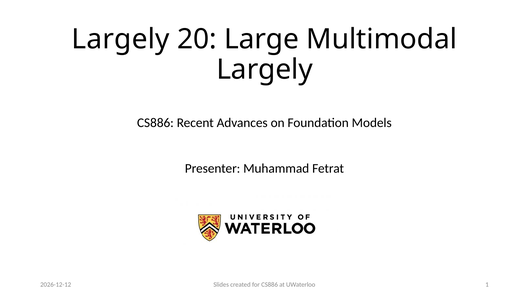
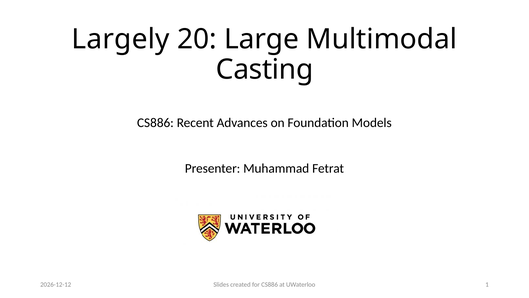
Largely: Largely -> Casting (265, 69)
